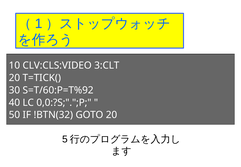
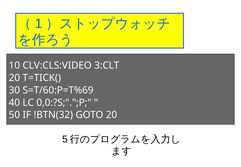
S=T/60:P=T%92: S=T/60:P=T%92 -> S=T/60:P=T%69 (58, 90)
